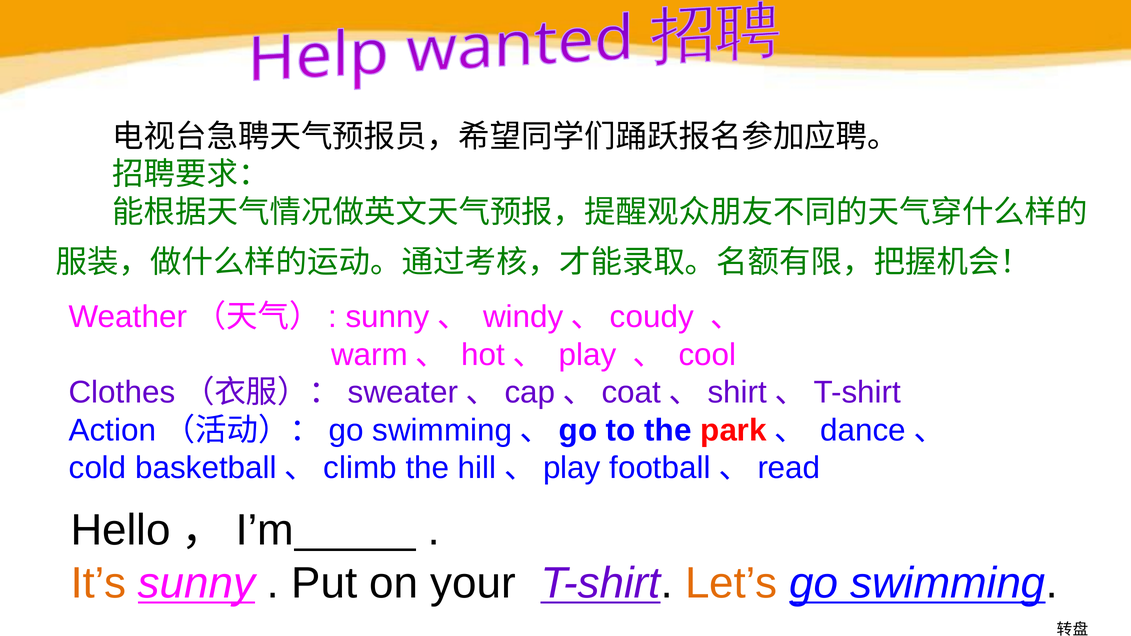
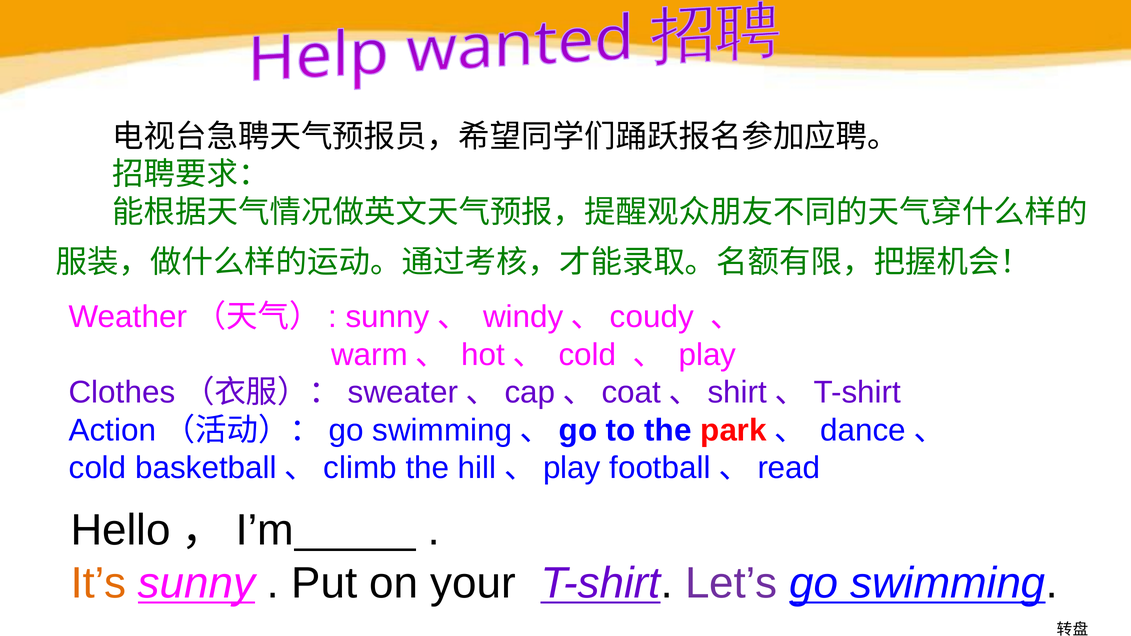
hot、 play: play -> cold (588, 355)
cool: cool -> play (707, 355)
Let’s colour: orange -> purple (731, 583)
